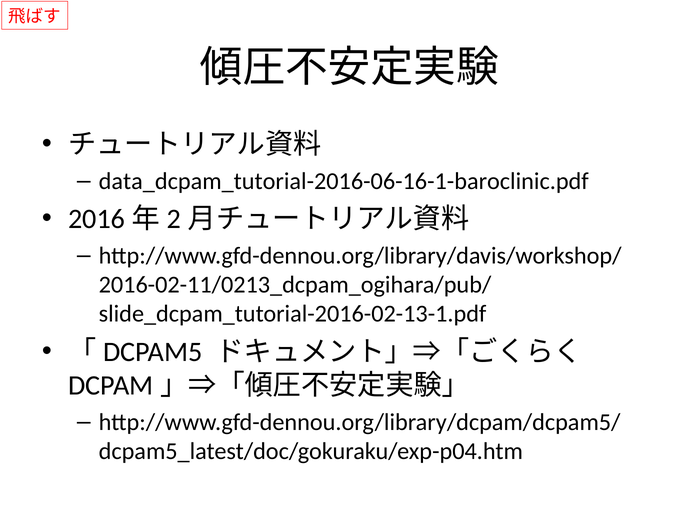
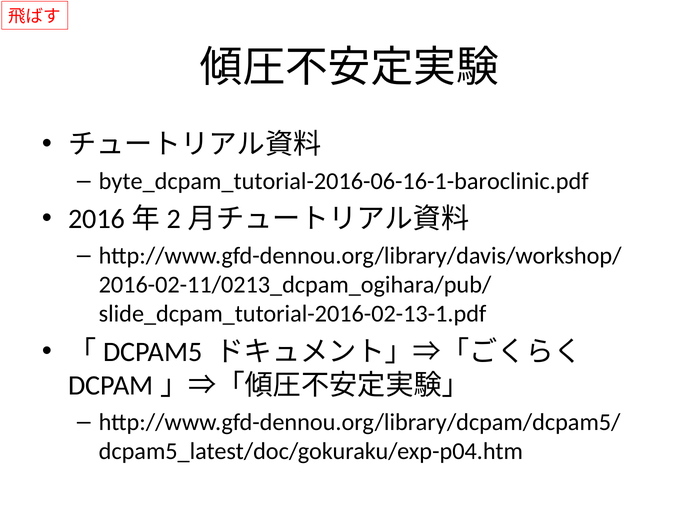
data_dcpam_tutorial-2016-06-16-1-baroclinic.pdf: data_dcpam_tutorial-2016-06-16-1-baroclinic.pdf -> byte_dcpam_tutorial-2016-06-16-1-baroclinic.pdf (344, 181)
